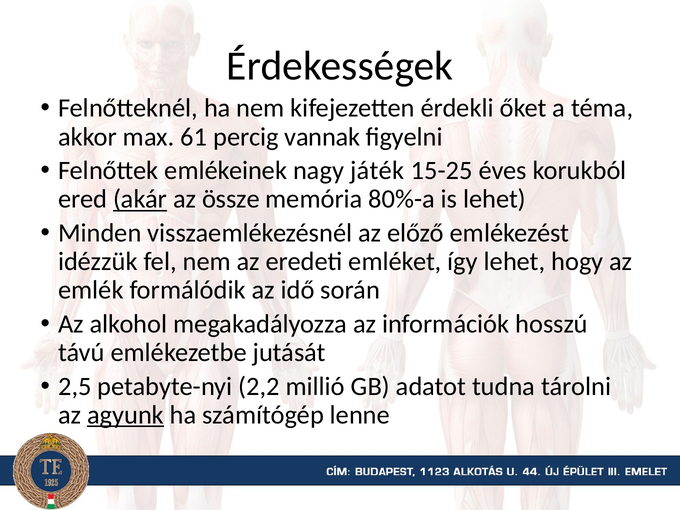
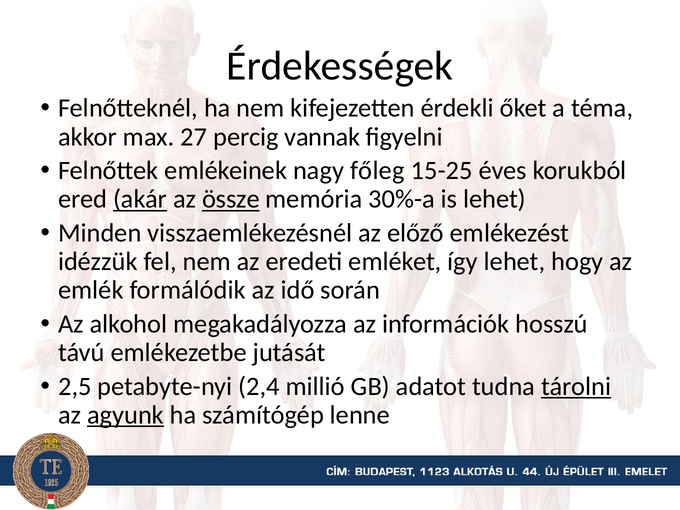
61: 61 -> 27 (194, 137)
játék: játék -> főleg (377, 171)
össze underline: none -> present (231, 199)
80%-a: 80%-a -> 30%-a (402, 199)
2,2: 2,2 -> 2,4 (259, 387)
tárolni underline: none -> present (576, 387)
